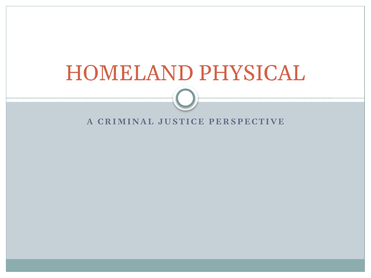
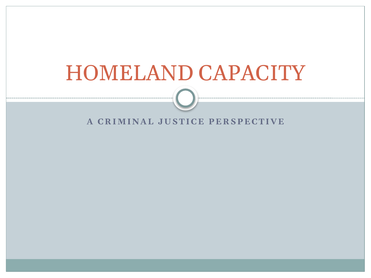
PHYSICAL: PHYSICAL -> CAPACITY (252, 73)
